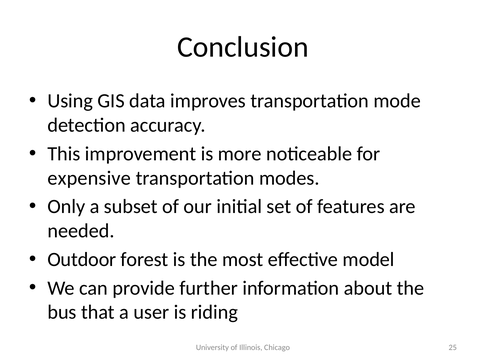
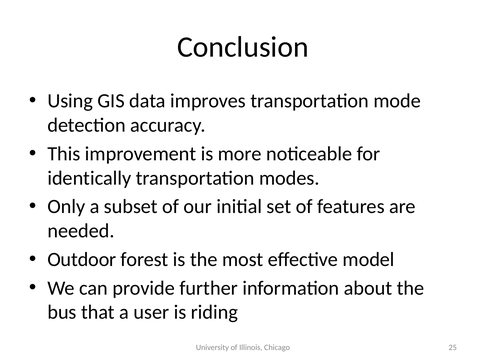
expensive: expensive -> identically (89, 178)
